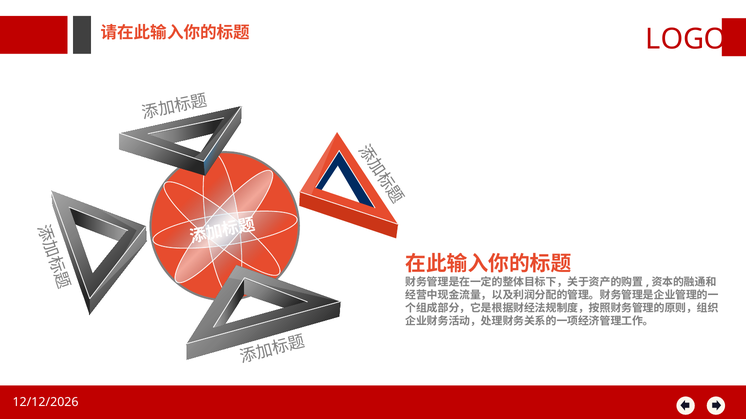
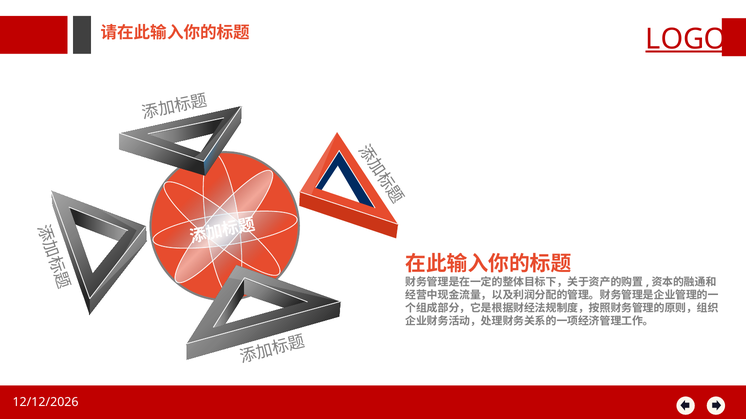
LOGO underline: none -> present (686, 39)
